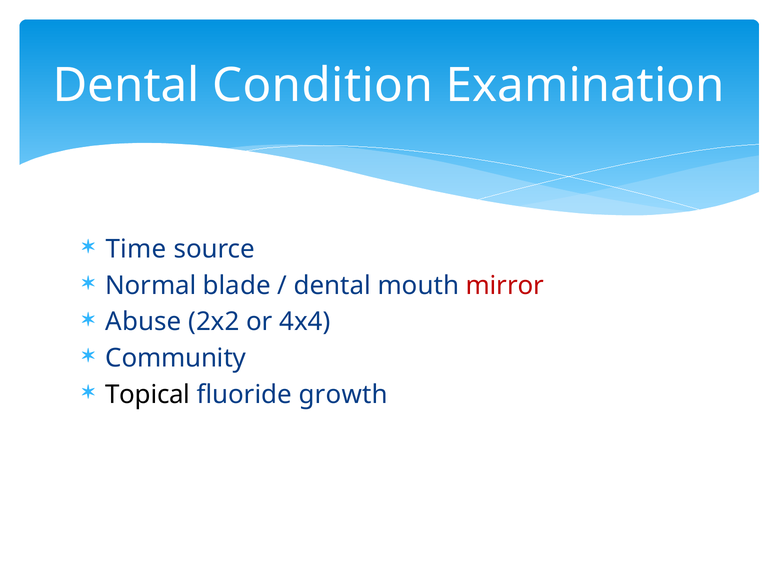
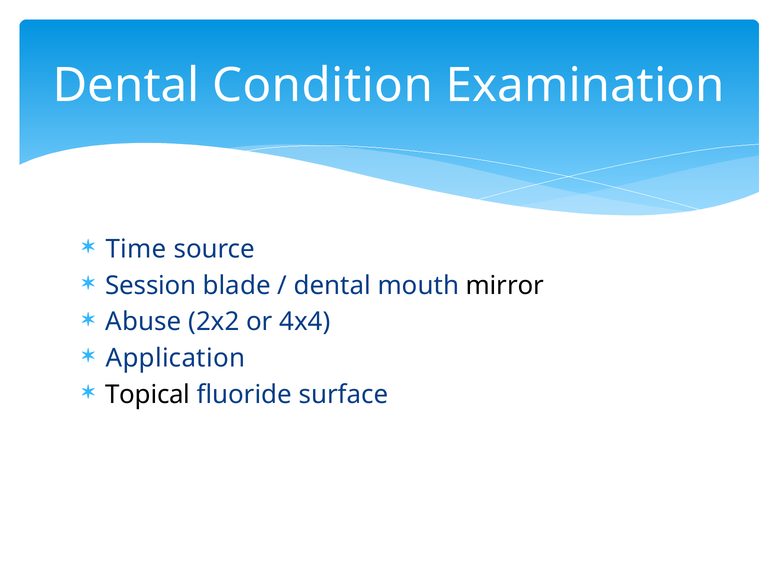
Normal: Normal -> Session (151, 285)
mirror colour: red -> black (505, 285)
Community: Community -> Application (175, 358)
growth: growth -> surface (343, 394)
